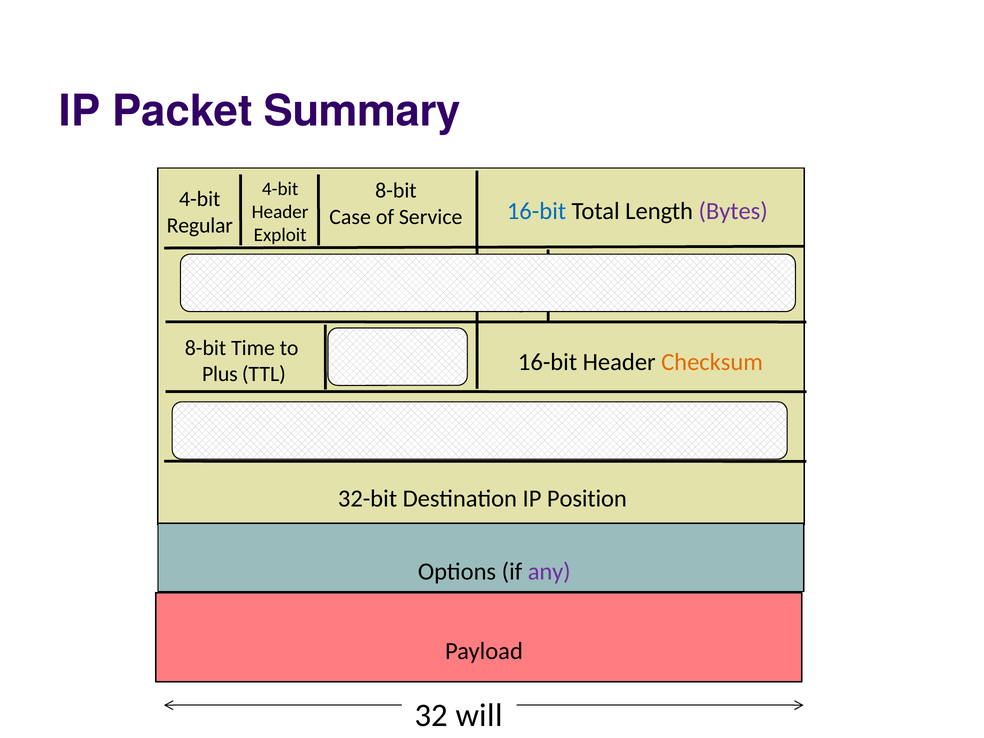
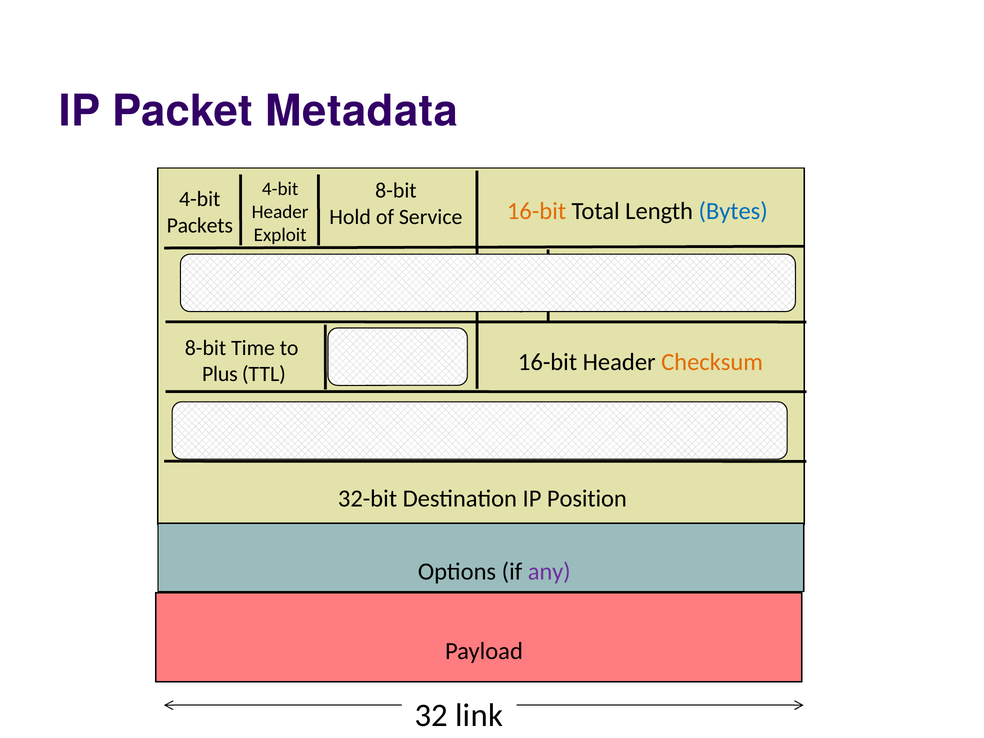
Summary: Summary -> Metadata (362, 111)
Case: Case -> Hold (350, 217)
16-bit colour: blue -> orange (537, 211)
Bytes colour: purple -> blue (733, 211)
Regular: Regular -> Packets (200, 225)
will: will -> link (479, 716)
